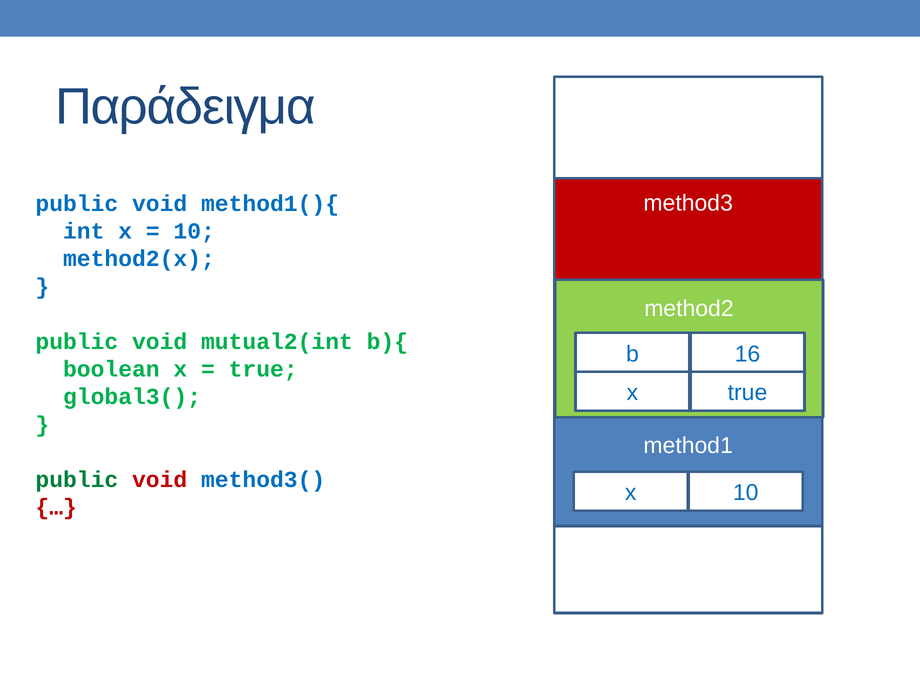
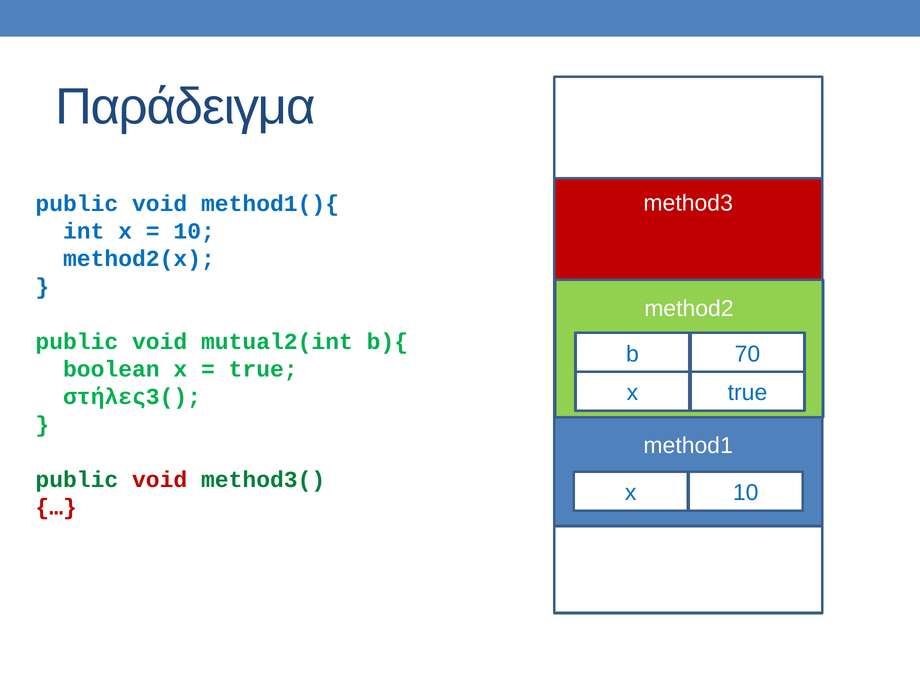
16: 16 -> 70 (748, 354)
global3(: global3( -> στήλες3( (132, 397)
method3( colour: blue -> green (263, 480)
